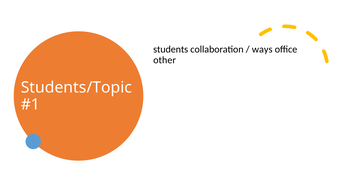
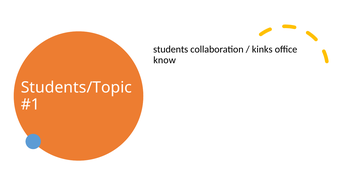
ways: ways -> kinks (262, 49)
other: other -> know (165, 60)
